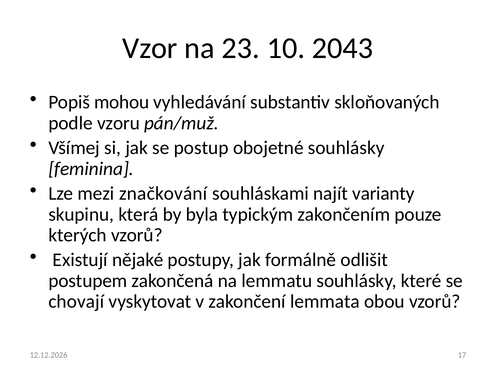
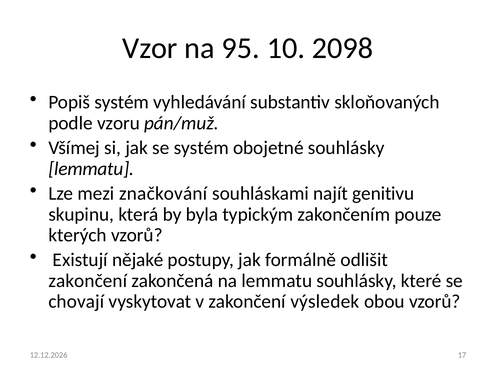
23: 23 -> 95 (241, 48)
2043: 2043 -> 2098 (343, 48)
Popiš mohou: mohou -> systém (122, 102)
se postup: postup -> systém (201, 148)
feminina: feminina -> lemmatu (91, 169)
varianty: varianty -> genitivu (383, 193)
postupem: postupem -> zakončení (88, 281)
lemmata: lemmata -> výsledek (325, 302)
